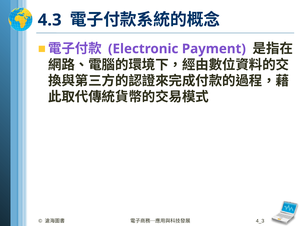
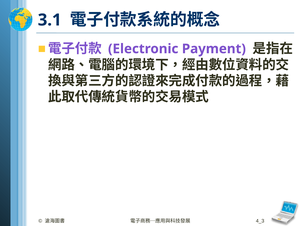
4.3: 4.3 -> 3.1 (50, 20)
